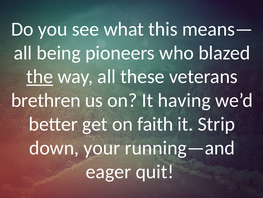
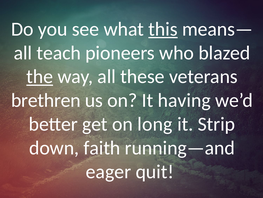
this underline: none -> present (163, 29)
being: being -> teach (59, 53)
faith: faith -> long (155, 124)
your: your -> faith (102, 147)
